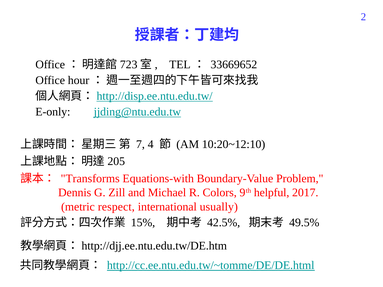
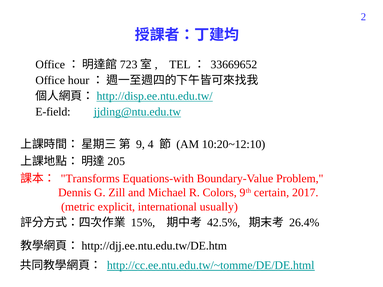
E-only: E-only -> E-field (53, 112)
7: 7 -> 9 (140, 144)
helpful: helpful -> certain (272, 193)
respect: respect -> explicit (116, 207)
49.5%: 49.5% -> 26.4% (304, 223)
